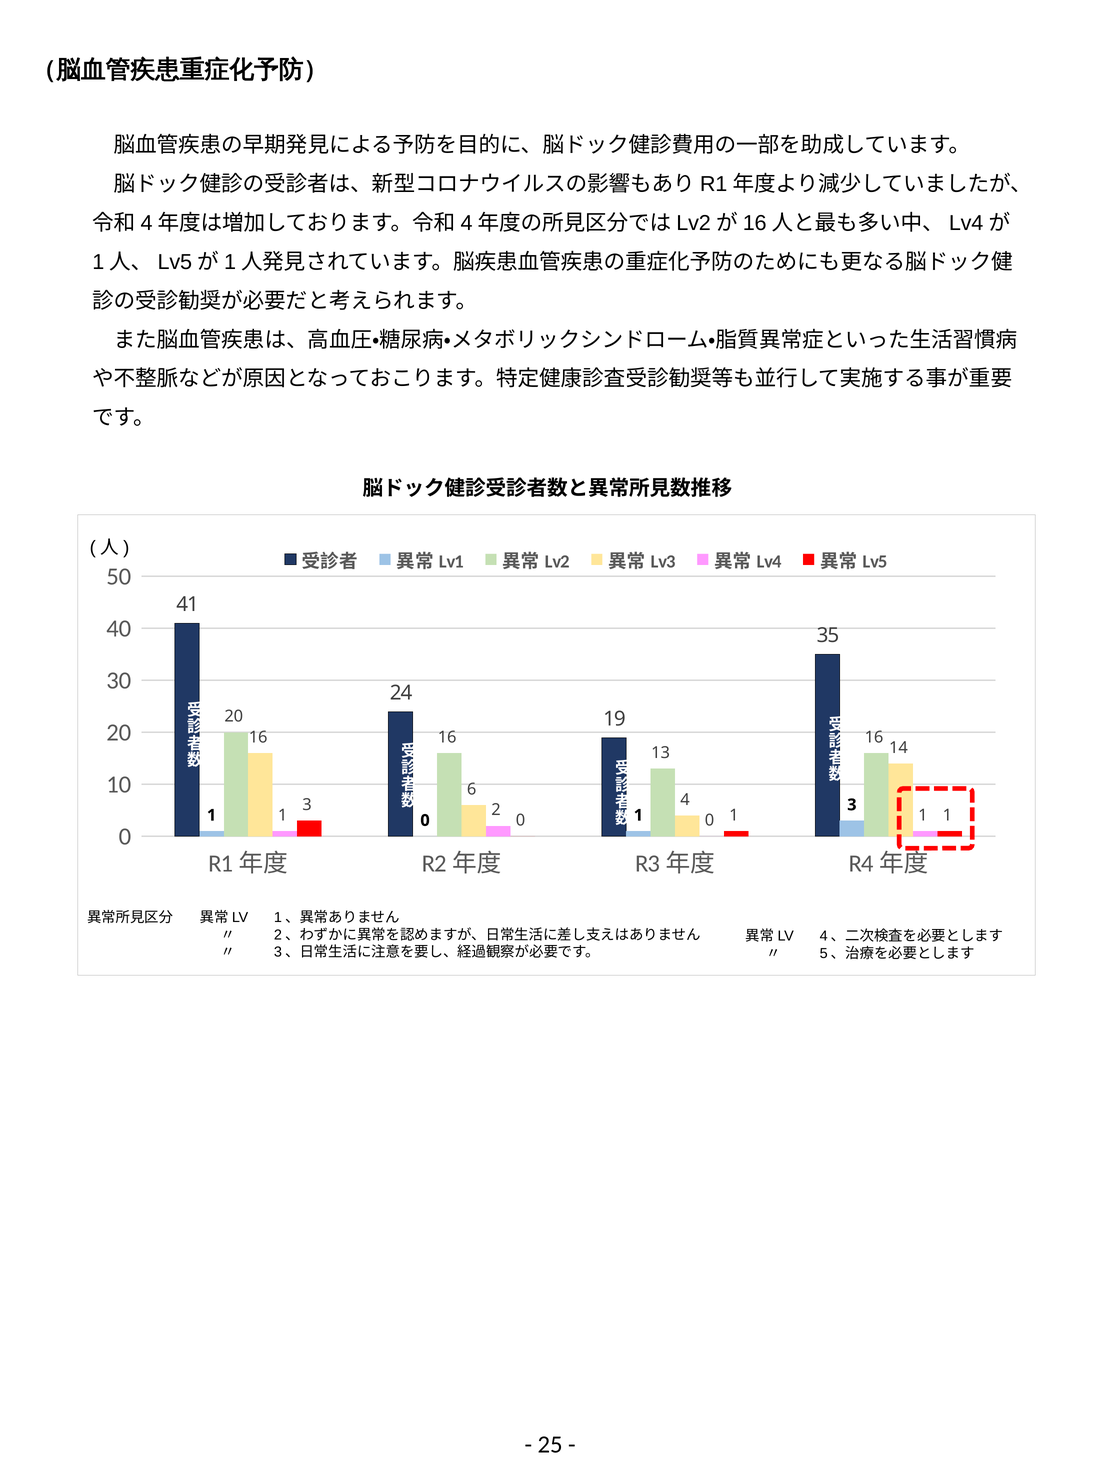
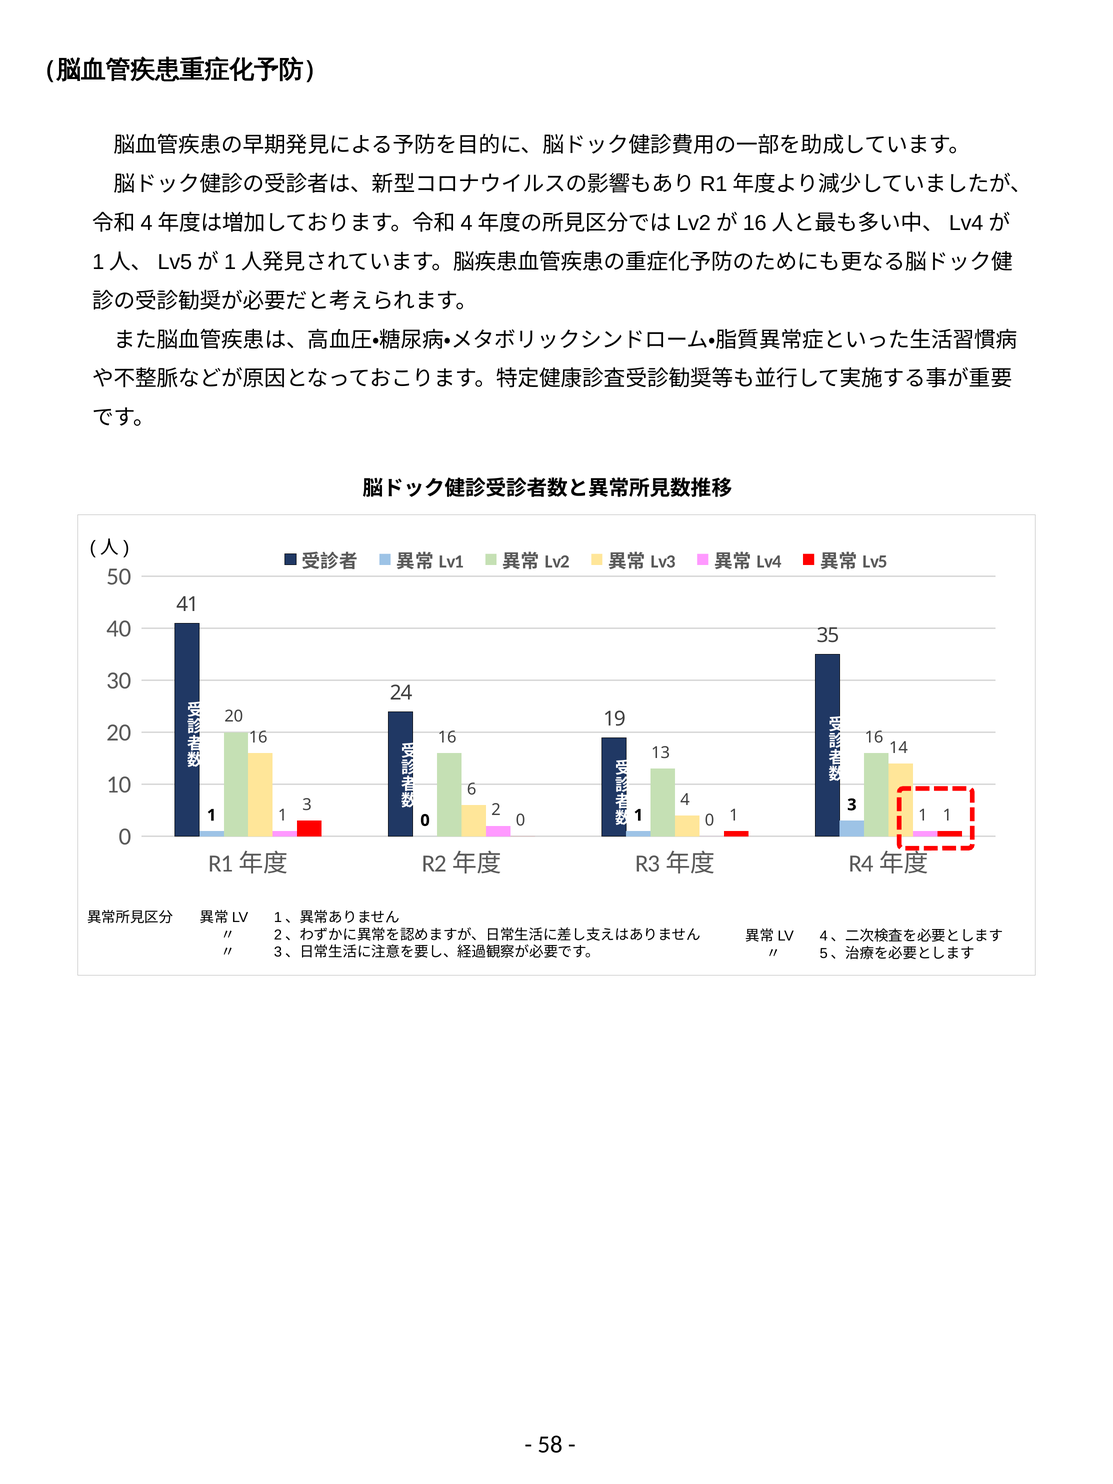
25: 25 -> 58 (550, 1445)
